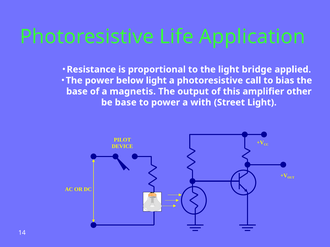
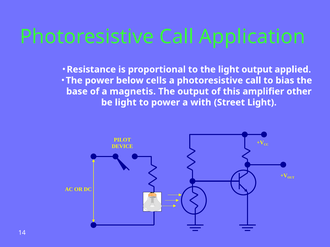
Life: Life -> Call (177, 37)
light bridge: bridge -> output (257, 70)
below light: light -> cells (156, 81)
be base: base -> light (126, 103)
